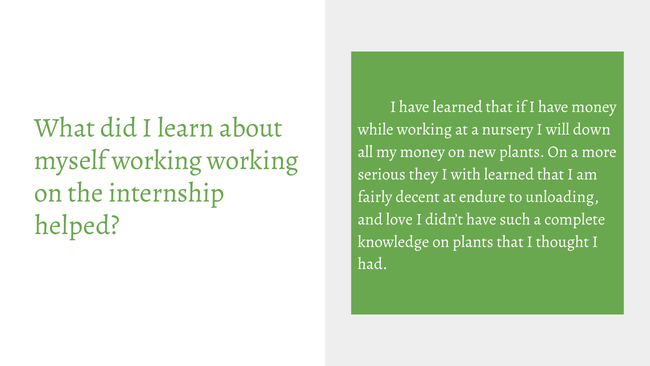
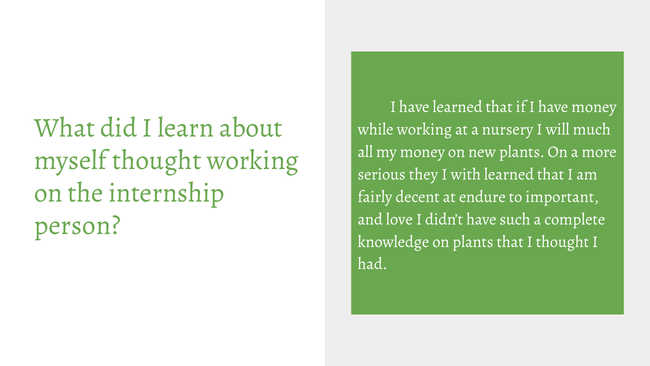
down: down -> much (592, 129)
myself working: working -> thought (157, 160)
unloading: unloading -> important (562, 197)
helped: helped -> person (77, 225)
